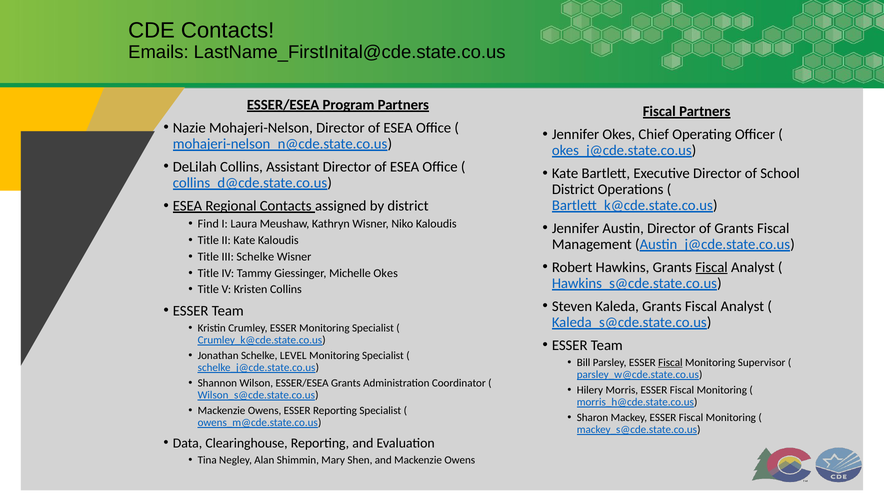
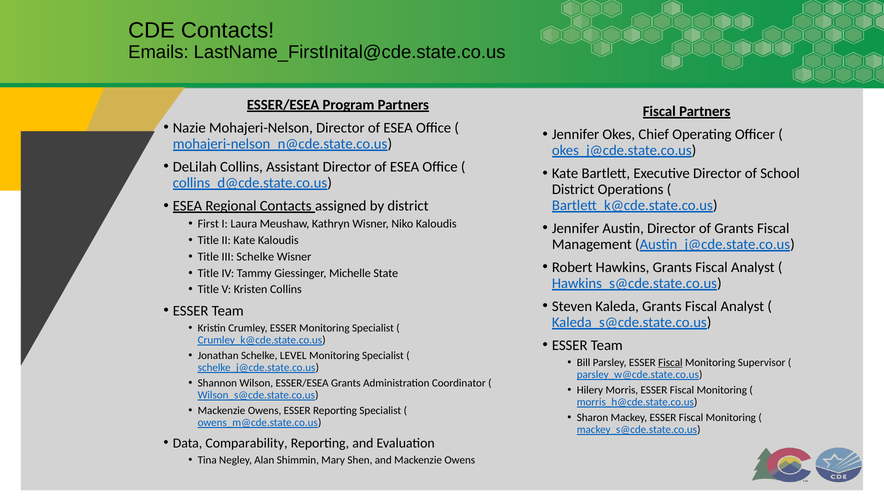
Find: Find -> First (208, 224)
Fiscal underline: present -> none (712, 267)
Michelle Okes: Okes -> State (386, 273)
Clearinghouse: Clearinghouse -> Comparability (246, 443)
